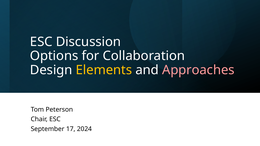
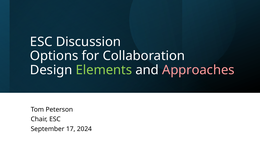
Elements colour: yellow -> light green (104, 70)
